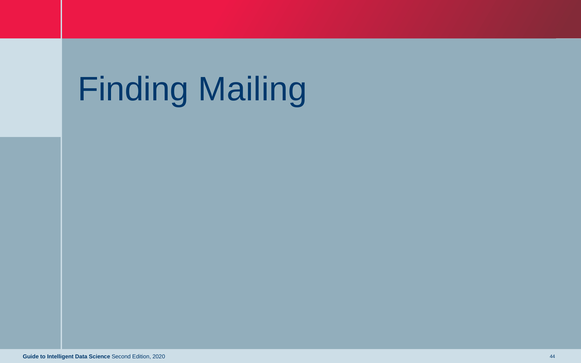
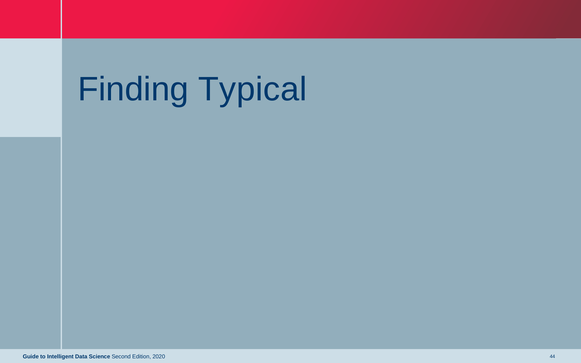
Mailing: Mailing -> Typical (253, 89)
